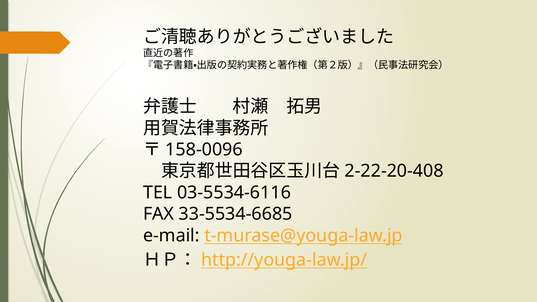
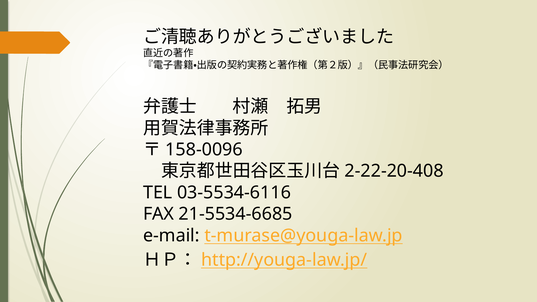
33-5534-6685: 33-5534-6685 -> 21-5534-6685 (236, 214)
